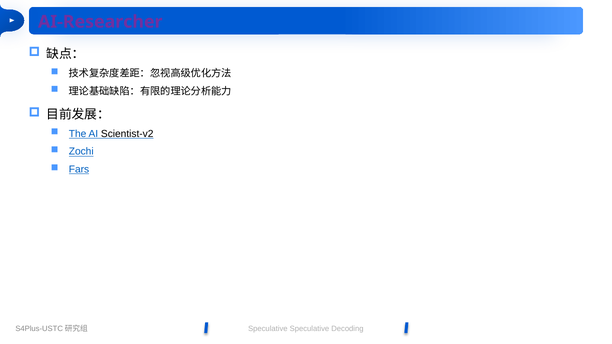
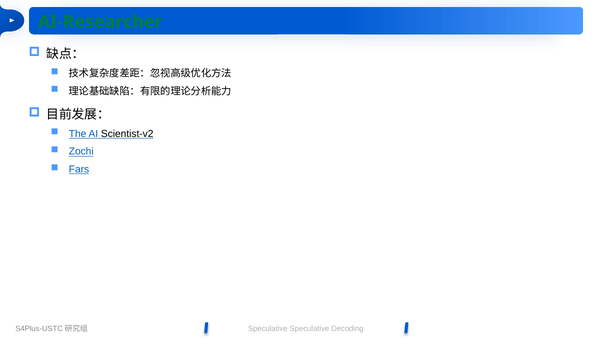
AI-Researcher colour: purple -> green (100, 22)
